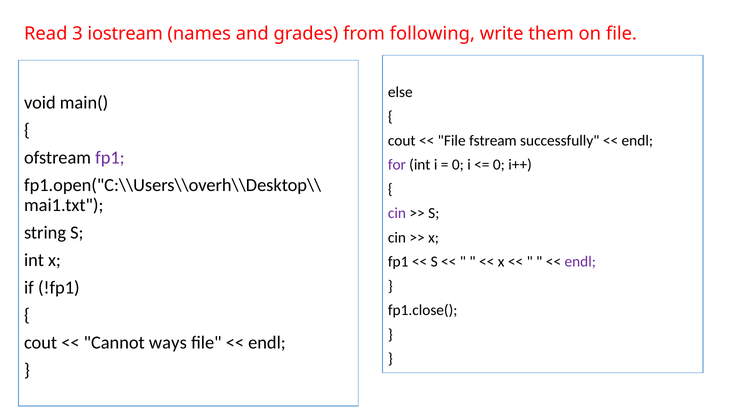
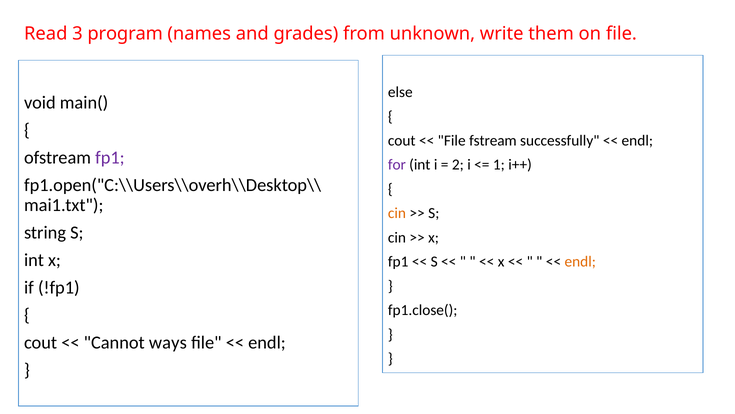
iostream: iostream -> program (125, 34)
following: following -> unknown (432, 34)
0: 0 -> 2 (458, 165)
0: 0 -> 1 (499, 165)
cin colour: purple -> orange (397, 213)
endl colour: purple -> orange (580, 261)
